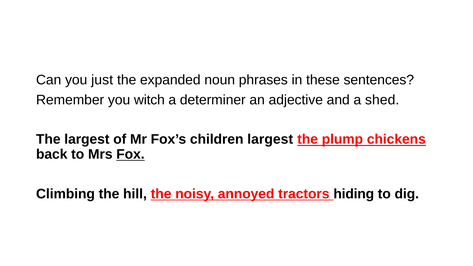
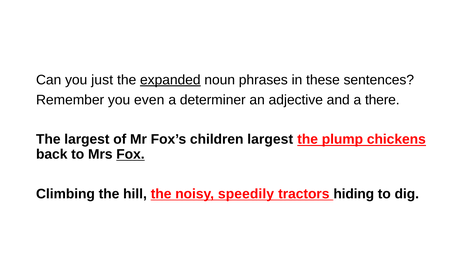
expanded underline: none -> present (170, 80)
witch: witch -> even (149, 100)
shed: shed -> there (382, 100)
annoyed: annoyed -> speedily (246, 194)
